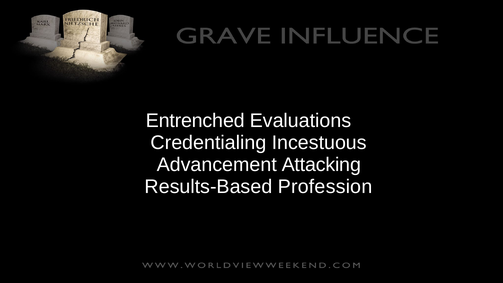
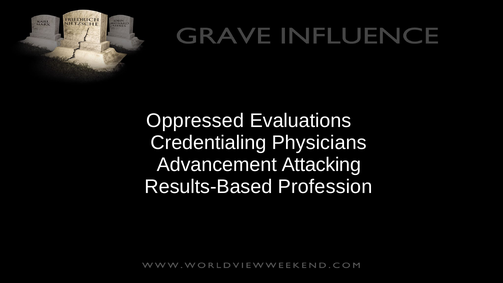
Entrenched: Entrenched -> Oppressed (195, 121)
Incestuous: Incestuous -> Physicians (319, 143)
